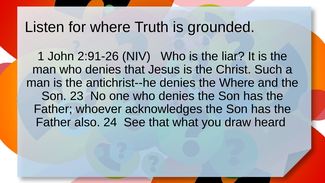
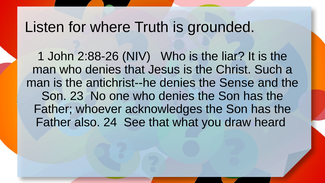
2:91-26: 2:91-26 -> 2:88-26 (98, 56)
the Where: Where -> Sense (237, 83)
